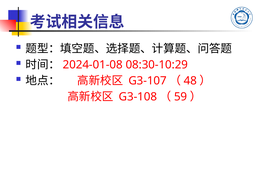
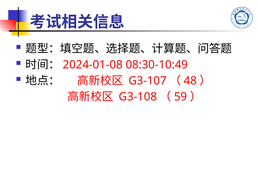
08:30-10:29: 08:30-10:29 -> 08:30-10:49 (157, 65)
